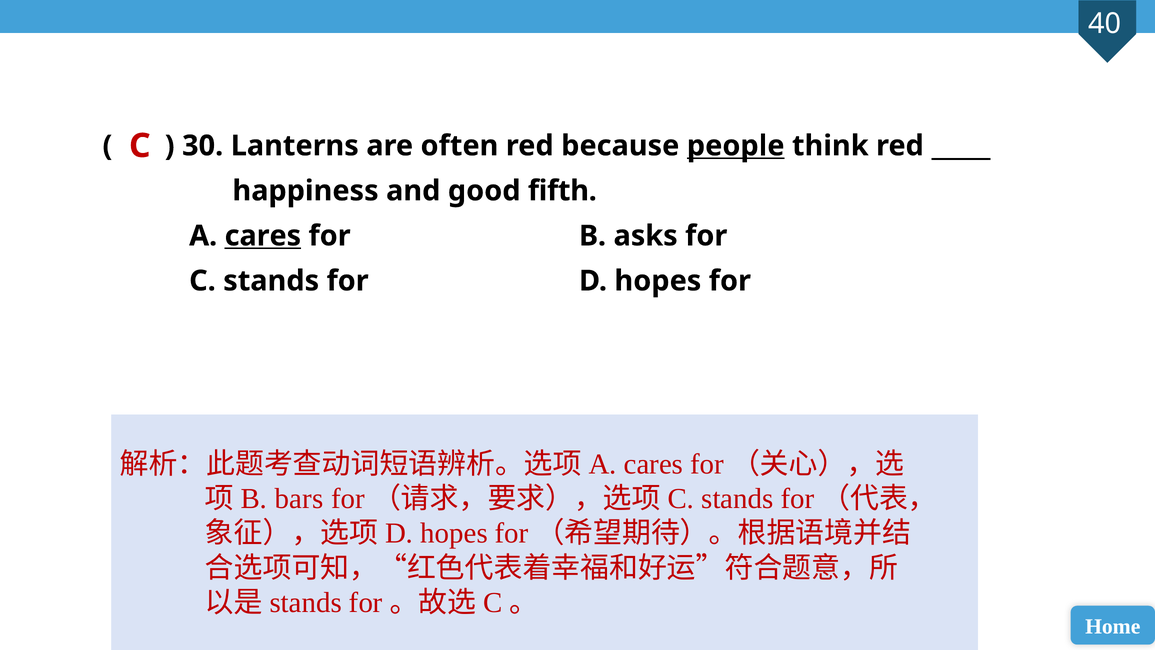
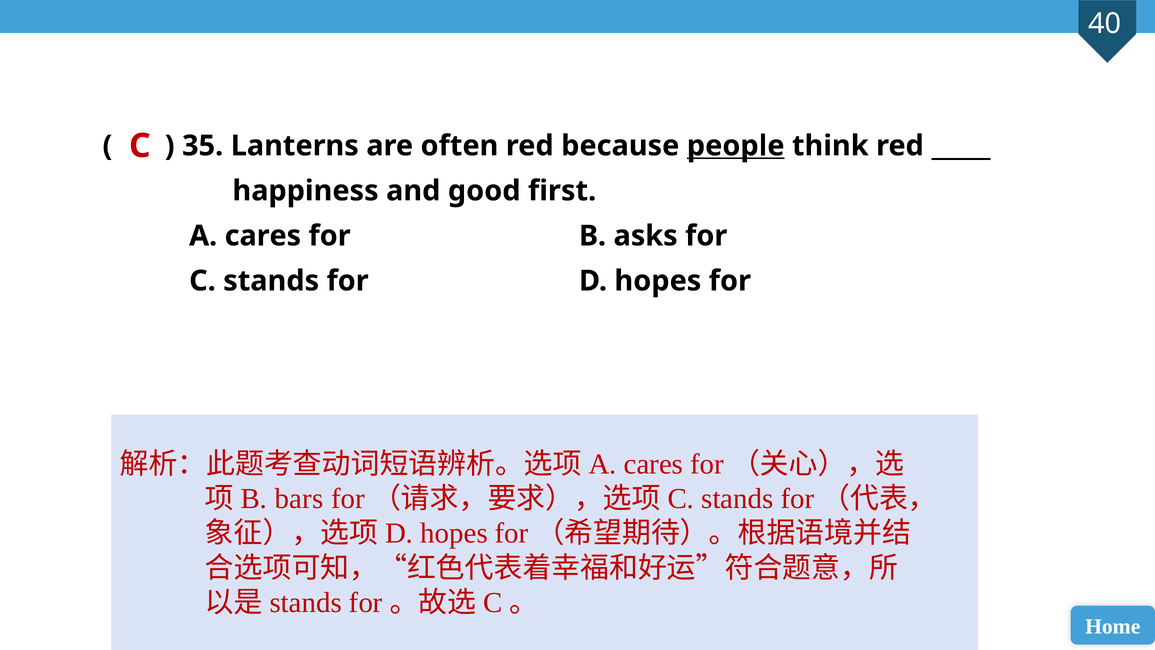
30: 30 -> 35 (203, 146)
fifth: fifth -> first (562, 191)
cares underline: present -> none (263, 236)
